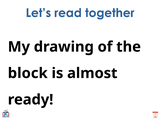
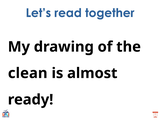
block: block -> clean (28, 73)
